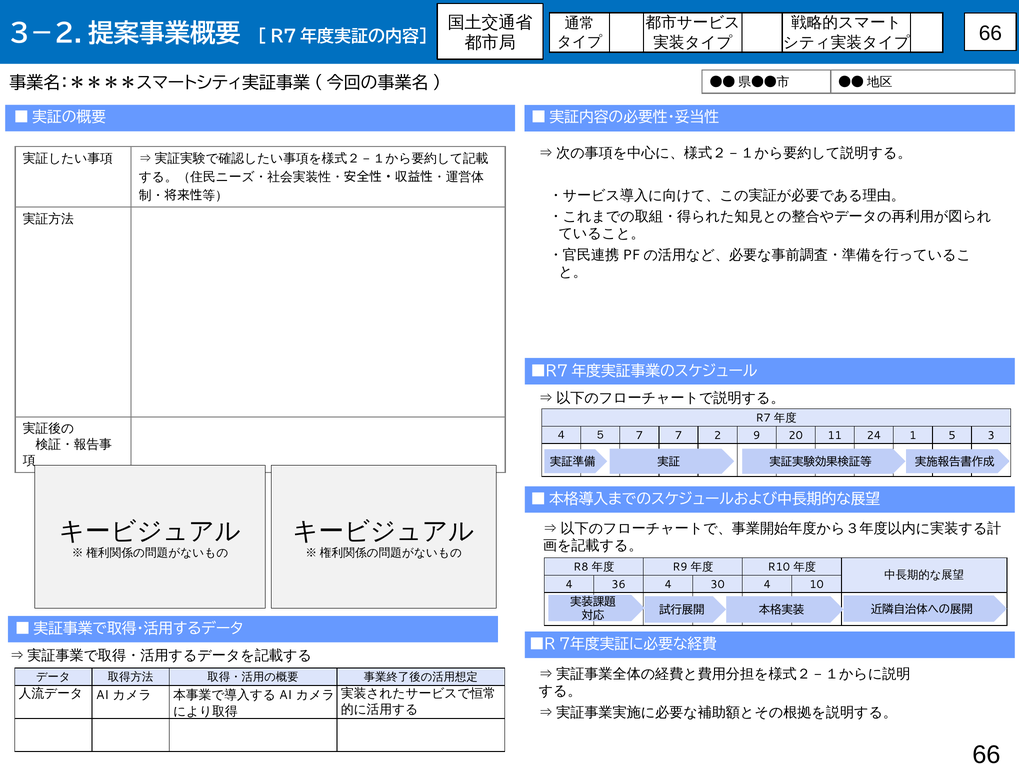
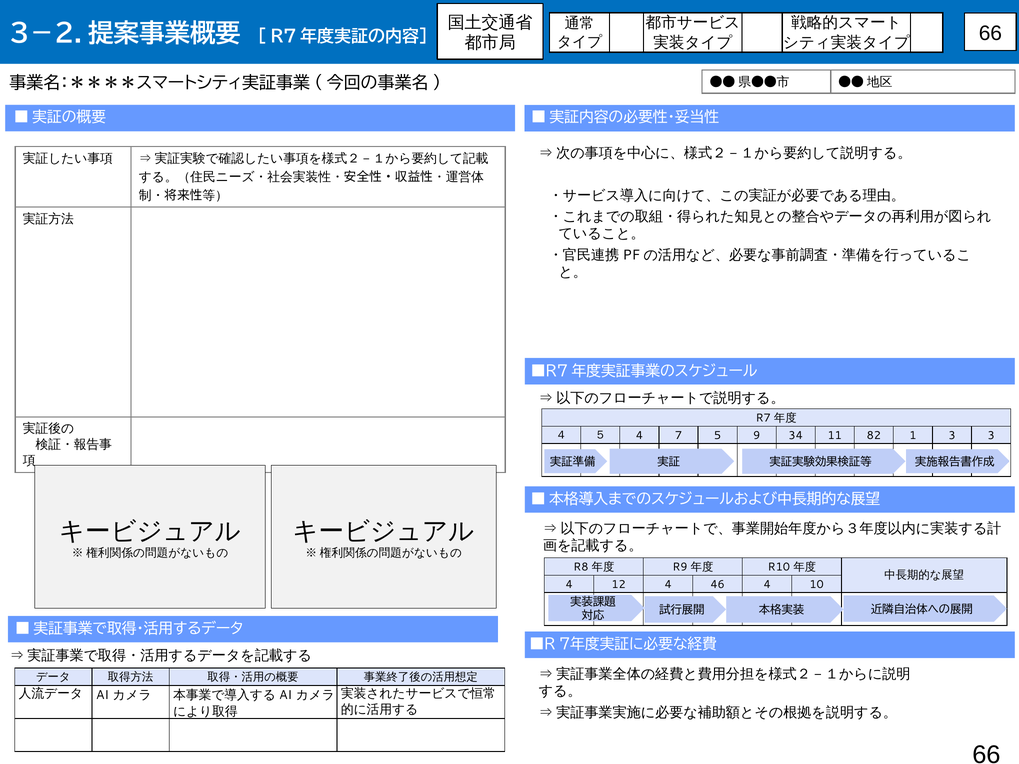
５ 7: 7 -> 4 (639, 436)
2: 2 -> 5 (718, 436)
20: 20 -> 34 (796, 436)
24: 24 -> 82 (874, 436)
1 5: 5 -> 3 (952, 436)
36: 36 -> 12 (619, 585)
30: 30 -> 46 (718, 585)
